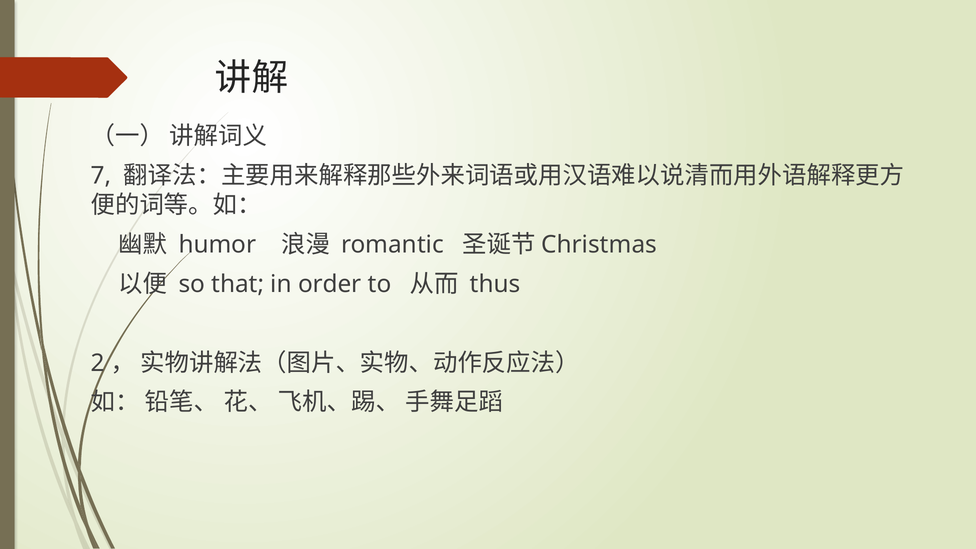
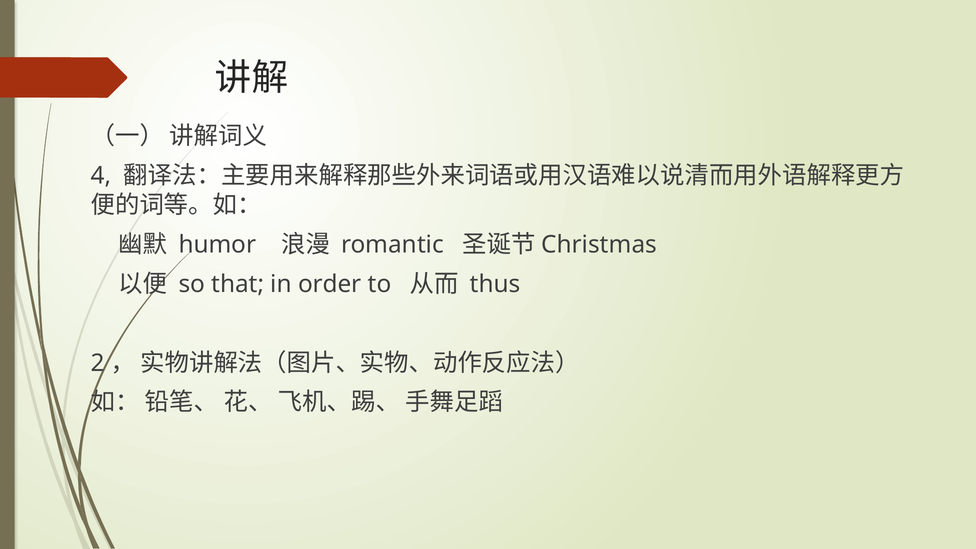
7: 7 -> 4 (101, 176)
